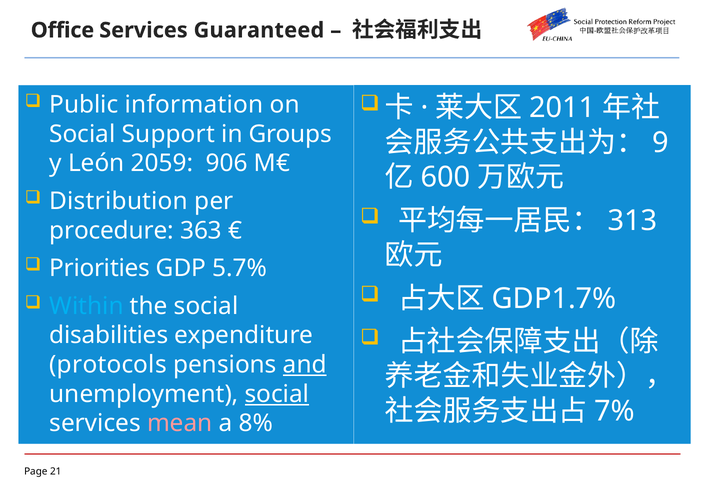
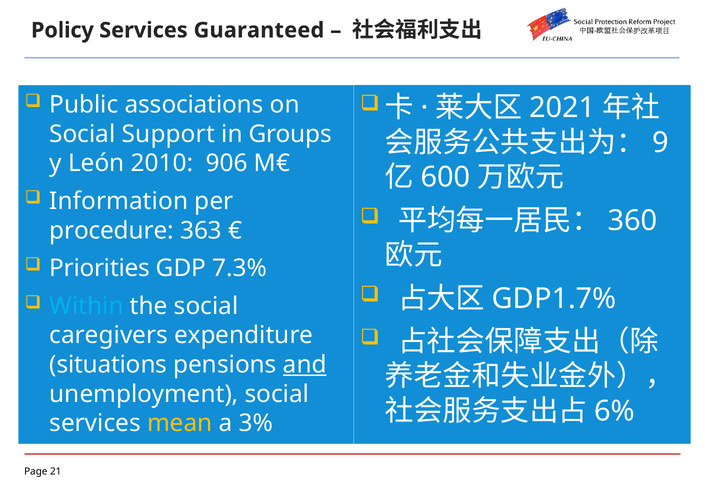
Office: Office -> Policy (62, 30)
information: information -> associations (194, 105)
2011: 2011 -> 2021 (562, 108)
2059: 2059 -> 2010 (162, 163)
Distribution: Distribution -> Information (119, 201)
313: 313 -> 360 (633, 221)
5.7%: 5.7% -> 7.3% (240, 268)
disabilities: disabilities -> caregivers (109, 335)
protocols: protocols -> situations (108, 365)
social underline: present -> none (277, 394)
7%: 7% -> 6% (615, 411)
mean colour: pink -> yellow (180, 423)
8%: 8% -> 3% (256, 423)
